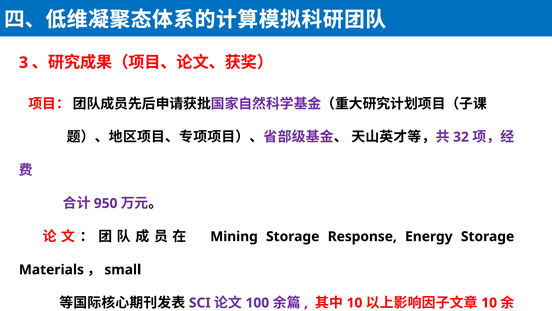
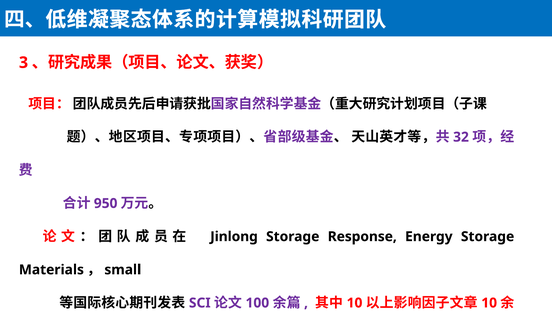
Mining: Mining -> Jinlong (234, 236)
